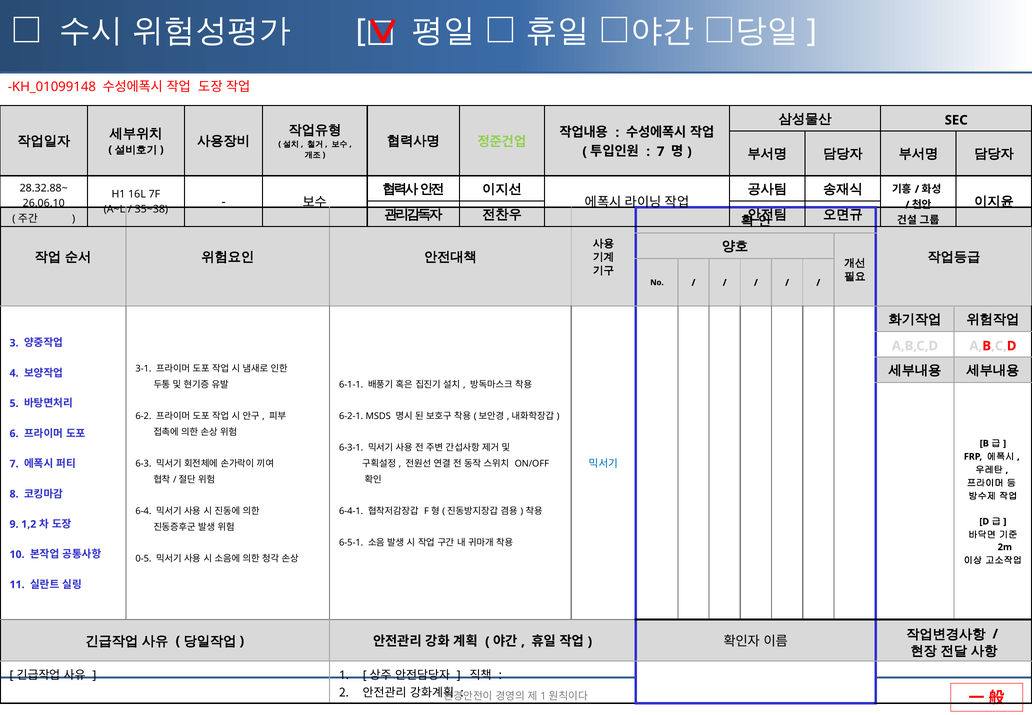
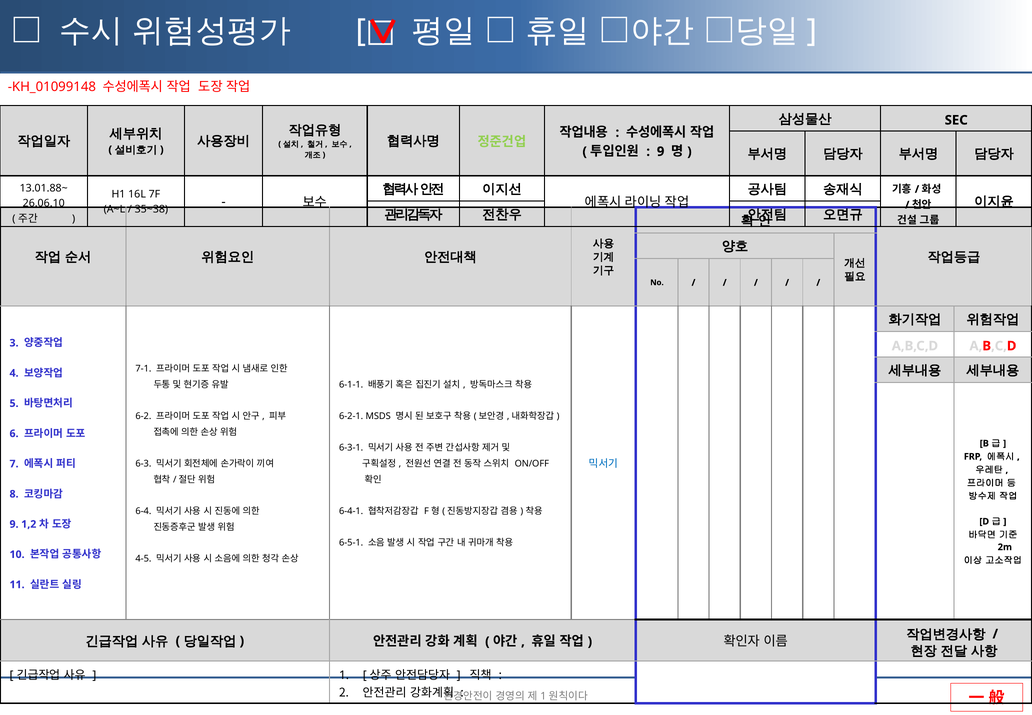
7: 7 -> 9 (661, 151)
28.32.88~: 28.32.88~ -> 13.01.88~ (44, 188)
3-1: 3-1 -> 7-1 (143, 368)
0-5: 0-5 -> 4-5 (143, 558)
